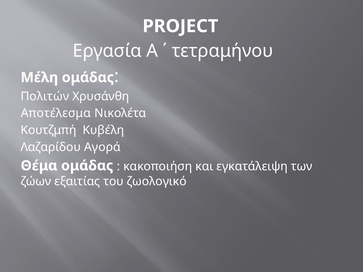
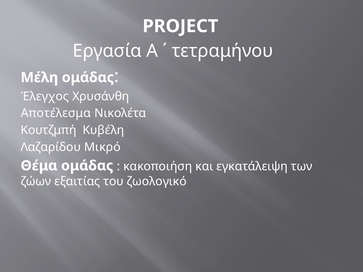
Πολιτών: Πολιτών -> Έλεγχος (45, 96)
Αγορά: Αγορά -> Μικρό (102, 147)
